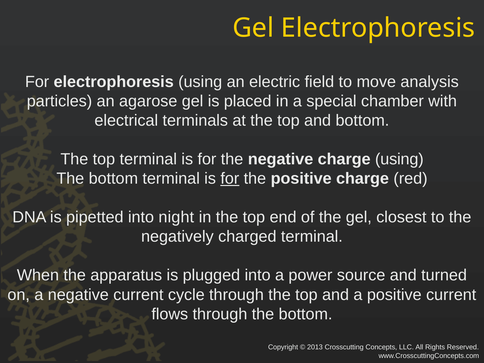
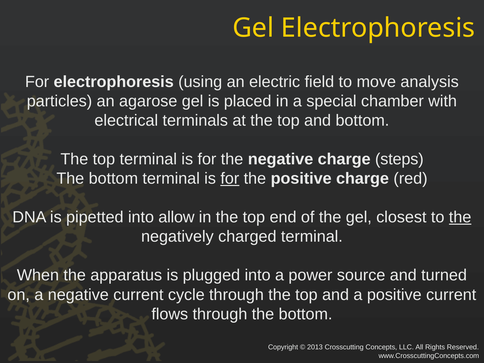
charge using: using -> steps (399, 159)
night: night -> allow (176, 217)
the underline: none -> present (460, 217)
